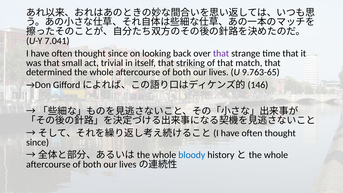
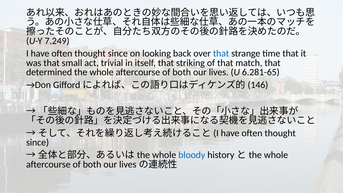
7.041: 7.041 -> 7.249 (57, 41)
that colour: purple -> blue (221, 53)
9.763-65: 9.763-65 -> 6.281-65 (261, 72)
